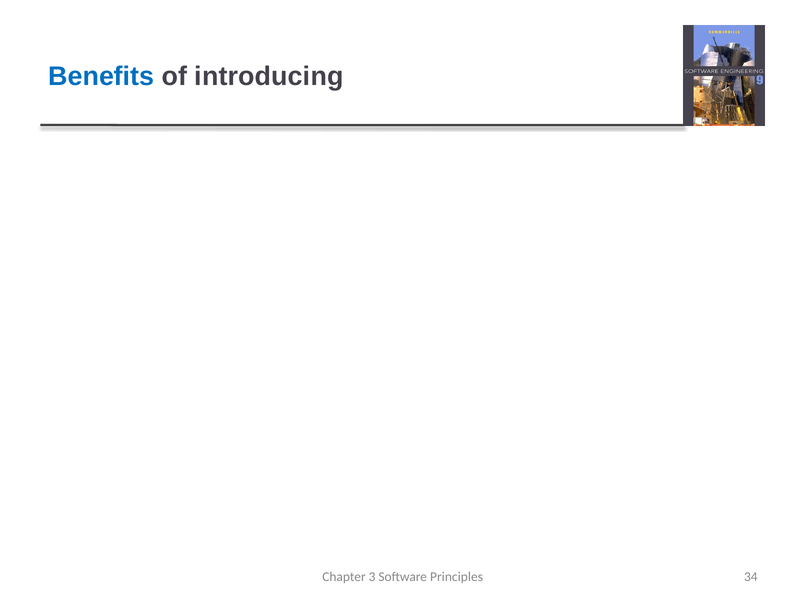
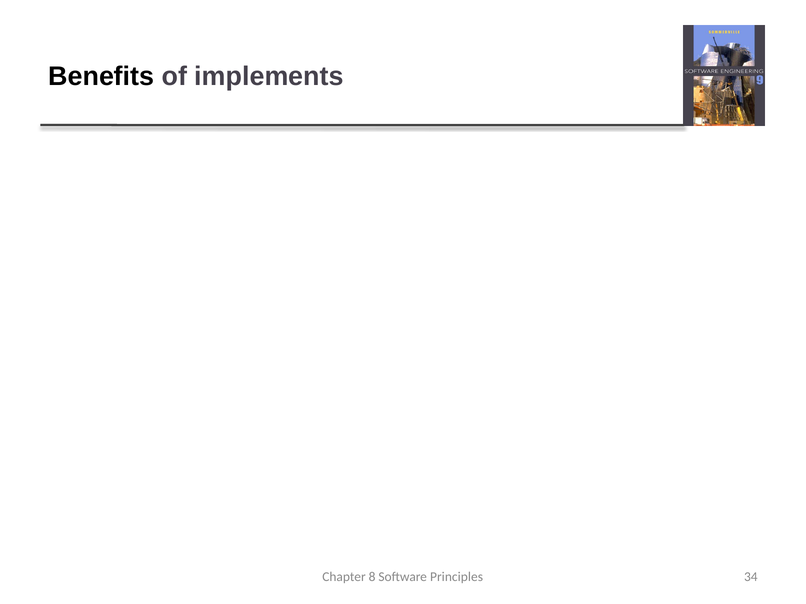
Benefits colour: blue -> black (101, 76)
introducing: introducing -> implements (269, 76)
3: 3 -> 8 (372, 577)
